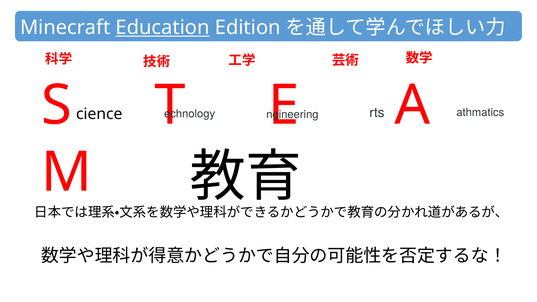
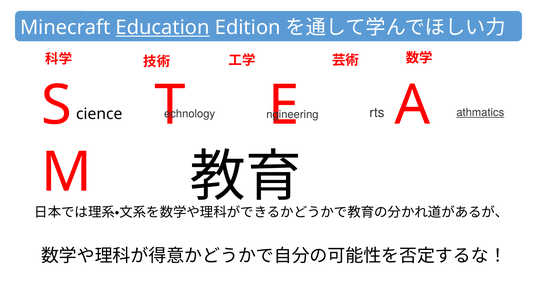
athmatics underline: none -> present (480, 113)
